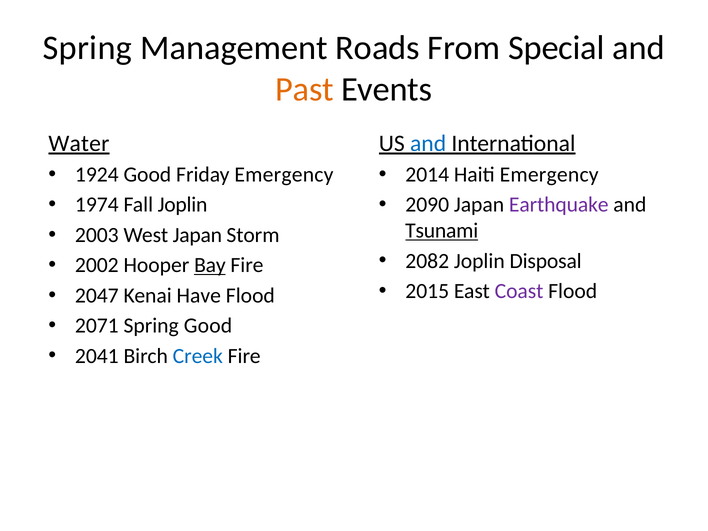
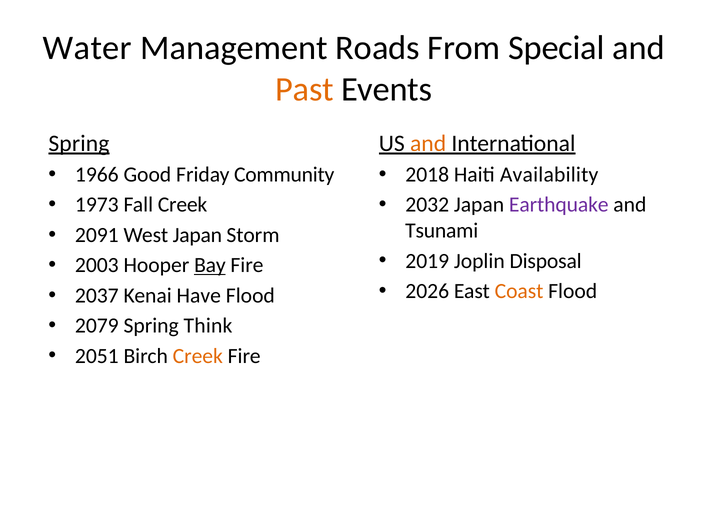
Spring: Spring -> Water (87, 48)
Water: Water -> Spring (79, 143)
and colour: blue -> orange (428, 143)
1924: 1924 -> 1966 (97, 175)
Friday Emergency: Emergency -> Community (284, 175)
2014: 2014 -> 2018 (427, 175)
Haiti Emergency: Emergency -> Availability (549, 175)
1974: 1974 -> 1973 (97, 205)
Fall Joplin: Joplin -> Creek (183, 205)
2090: 2090 -> 2032 (427, 205)
Tsunami underline: present -> none (442, 231)
2003: 2003 -> 2091 (97, 235)
2082: 2082 -> 2019 (427, 261)
2002: 2002 -> 2003 (97, 265)
2015: 2015 -> 2026 (427, 291)
Coast colour: purple -> orange (519, 291)
2047: 2047 -> 2037 (97, 296)
2071: 2071 -> 2079 (97, 326)
Spring Good: Good -> Think (208, 326)
2041: 2041 -> 2051 (97, 356)
Creek colour: blue -> orange (198, 356)
